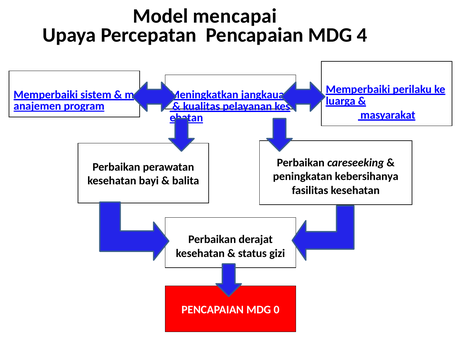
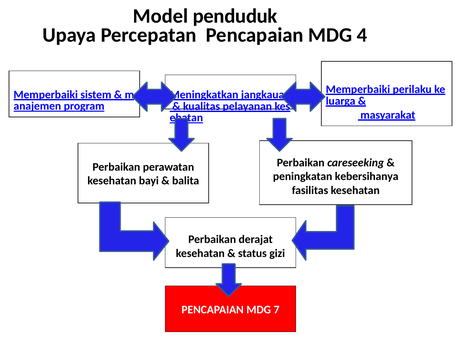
mencapai: mencapai -> penduduk (235, 16)
0: 0 -> 7 (277, 309)
